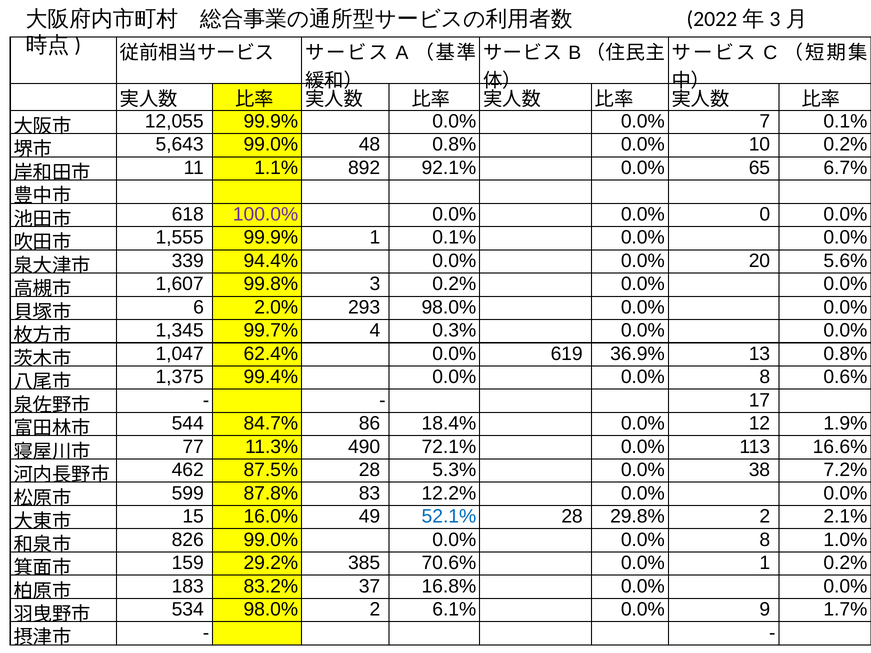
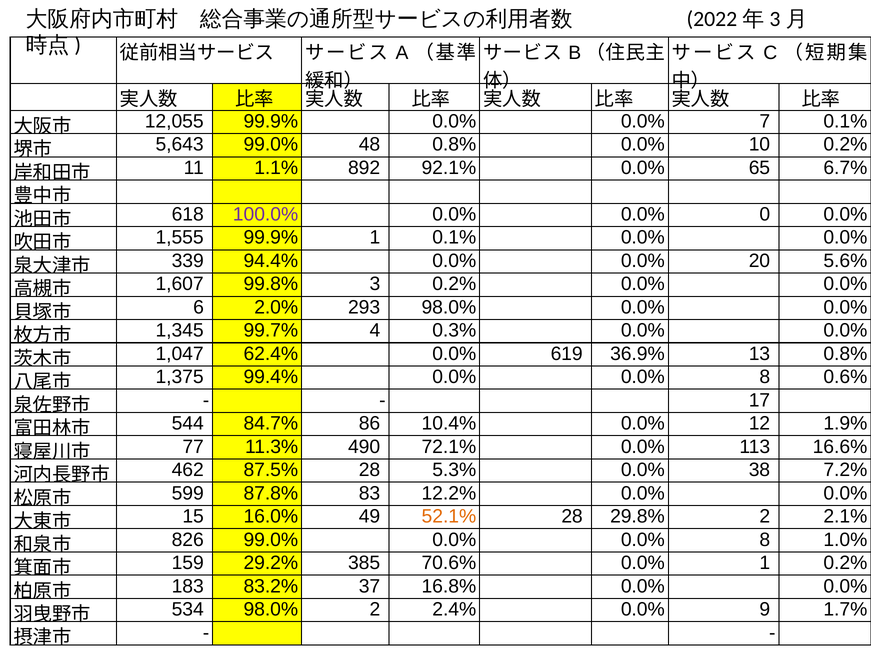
18.4%: 18.4% -> 10.4% (449, 424)
52.1% colour: blue -> orange (449, 517)
6.1%: 6.1% -> 2.4% (454, 610)
